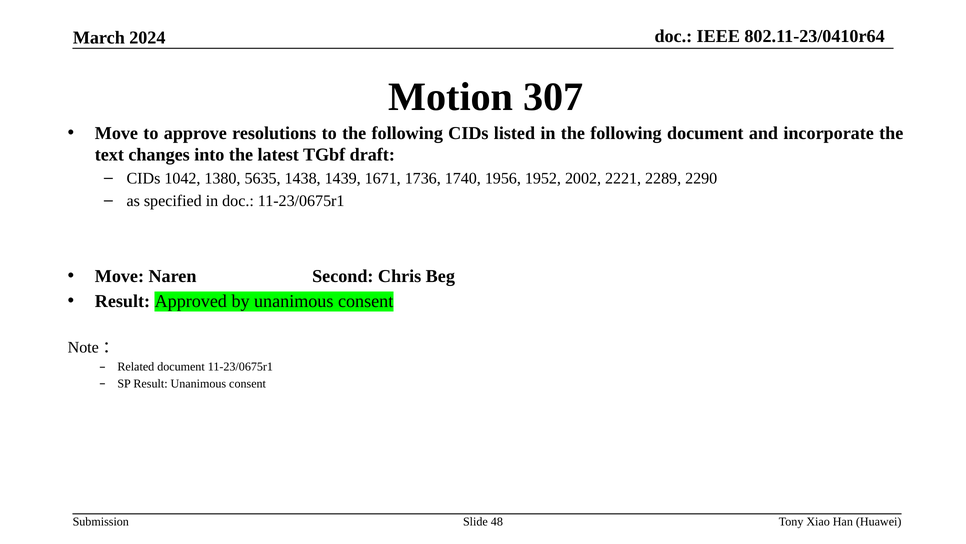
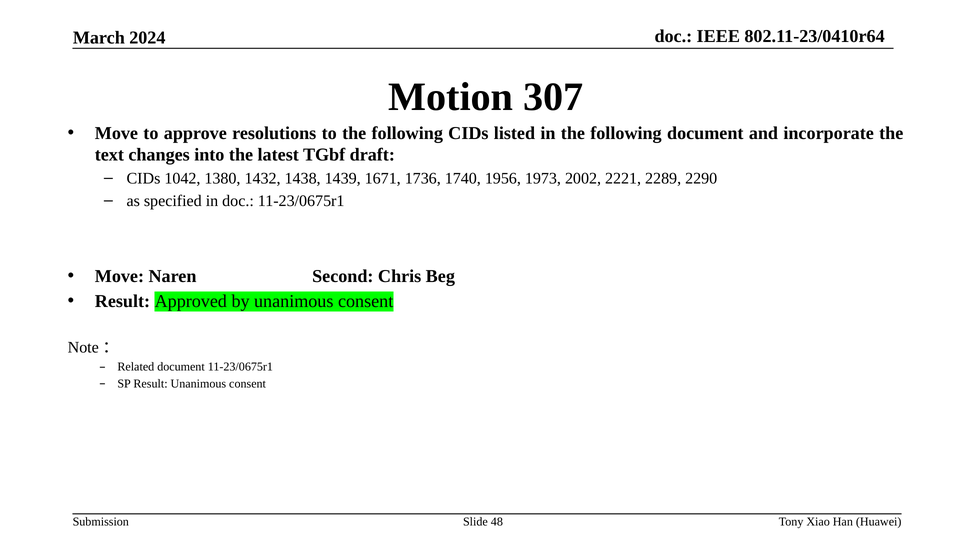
5635: 5635 -> 1432 (263, 178)
1952: 1952 -> 1973 (543, 178)
